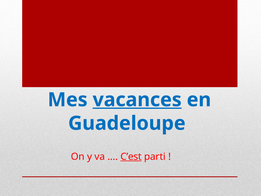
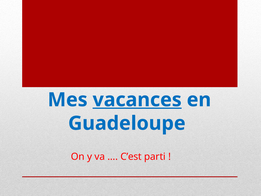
C’est underline: present -> none (131, 157)
